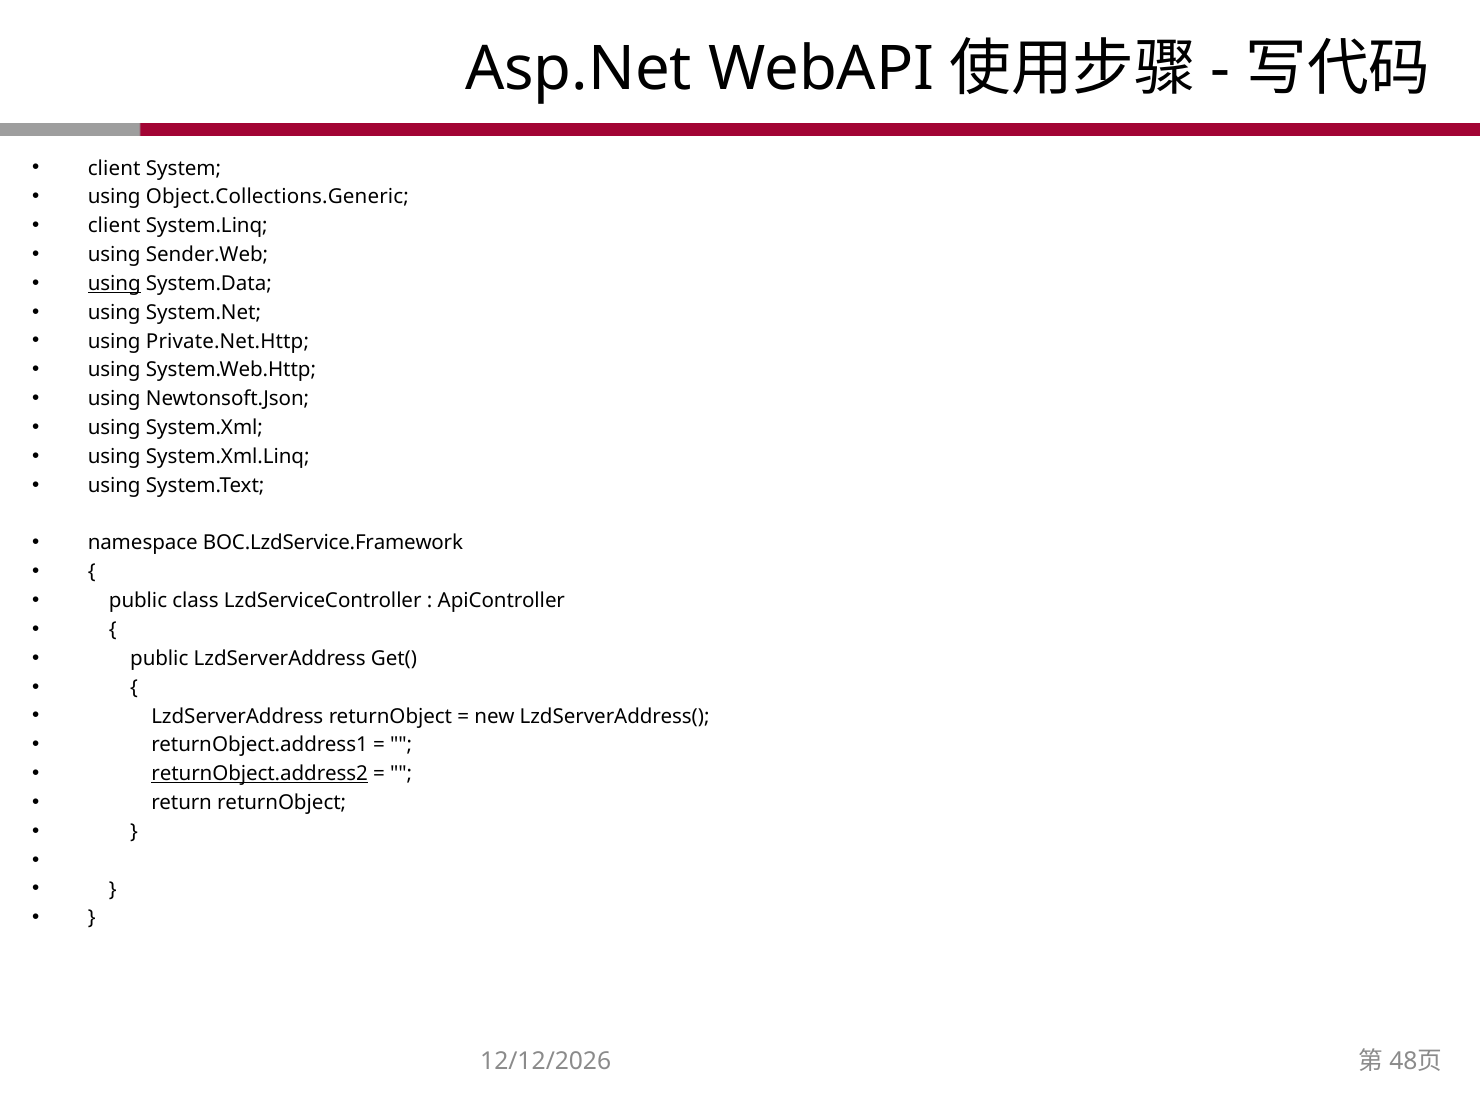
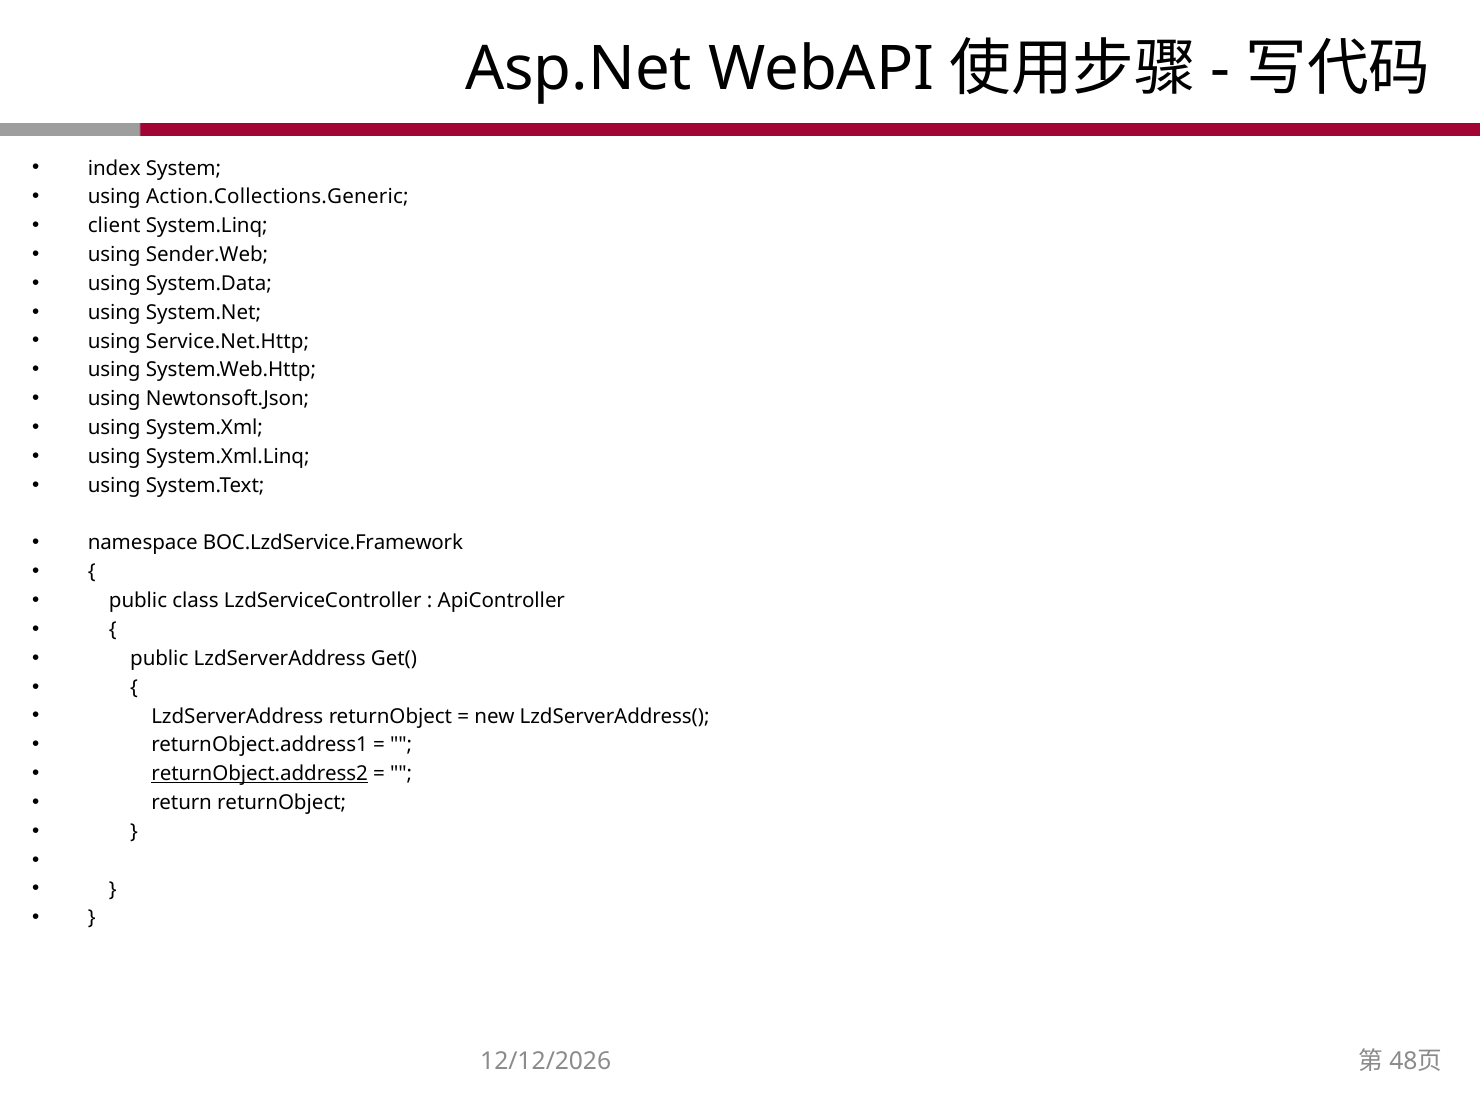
client: client -> index (114, 168)
Object.Collections.Generic: Object.Collections.Generic -> Action.Collections.Generic (277, 197)
using underline: present -> none (114, 284)
Private.Net.Http: Private.Net.Http -> Service.Net.Http (228, 341)
